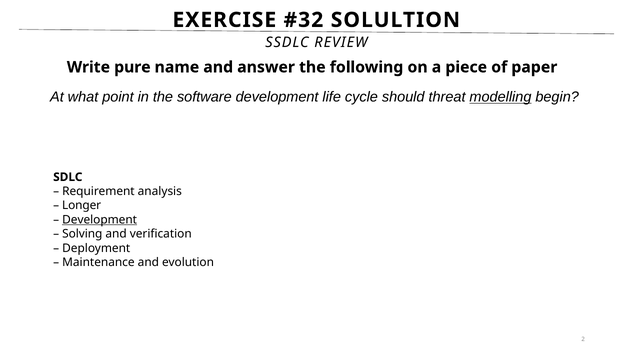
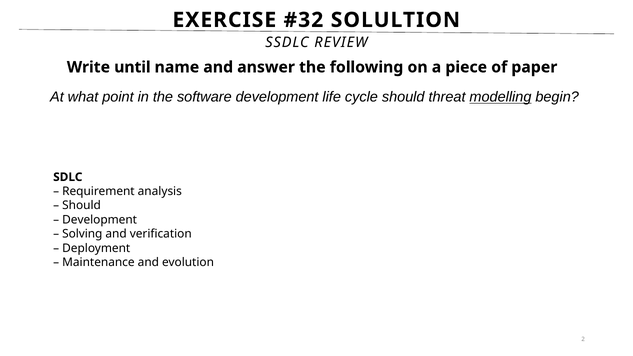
pure: pure -> until (132, 67)
Longer: Longer -> Should (82, 206)
Development underline: present -> none (100, 220)
